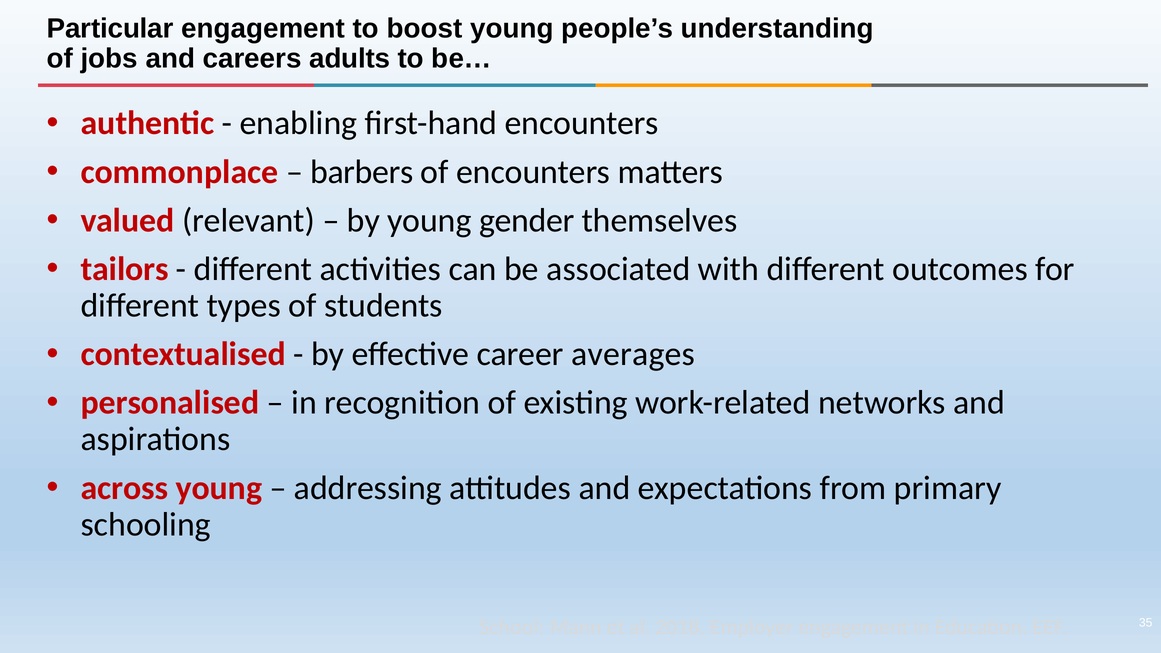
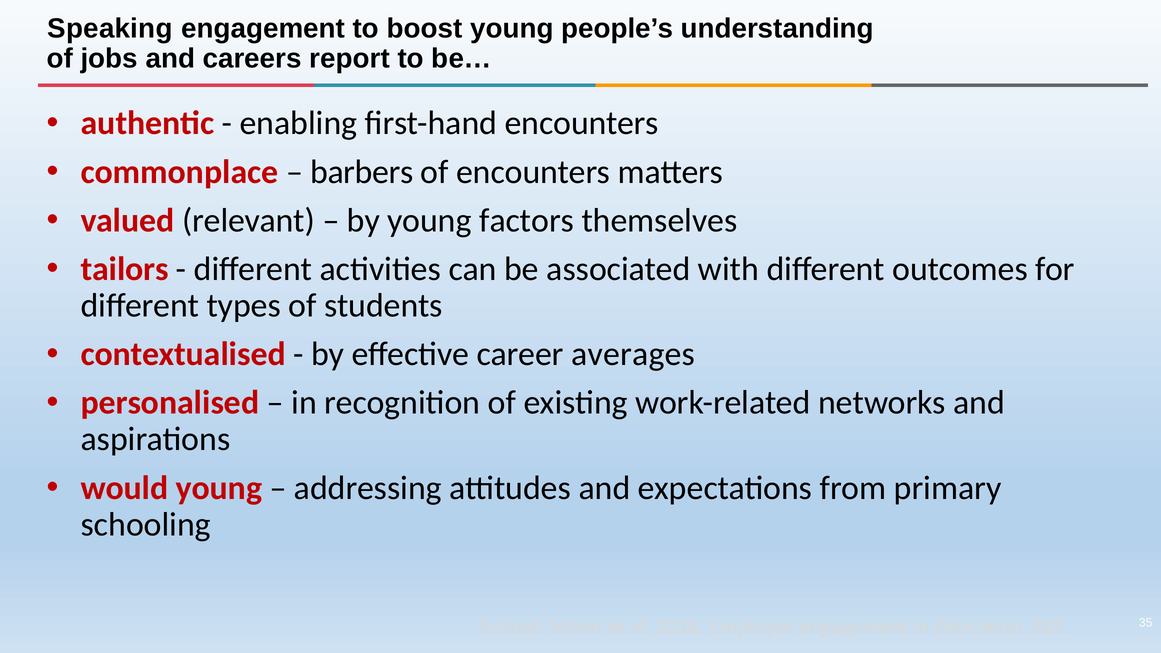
Particular: Particular -> Speaking (110, 29)
adults: adults -> report (350, 59)
gender: gender -> factors (527, 220)
across: across -> would (125, 488)
